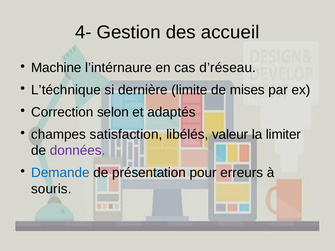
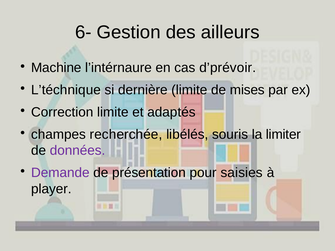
4-: 4- -> 6- (83, 32)
accueil: accueil -> ailleurs (230, 32)
d’réseau: d’réseau -> d’prévoir (228, 68)
Correction selon: selon -> limite (113, 112)
satisfaction: satisfaction -> recherchée (126, 134)
valeur: valeur -> souris (230, 134)
Demande colour: blue -> purple (60, 173)
erreurs: erreurs -> saisies (242, 173)
souris: souris -> player (51, 189)
